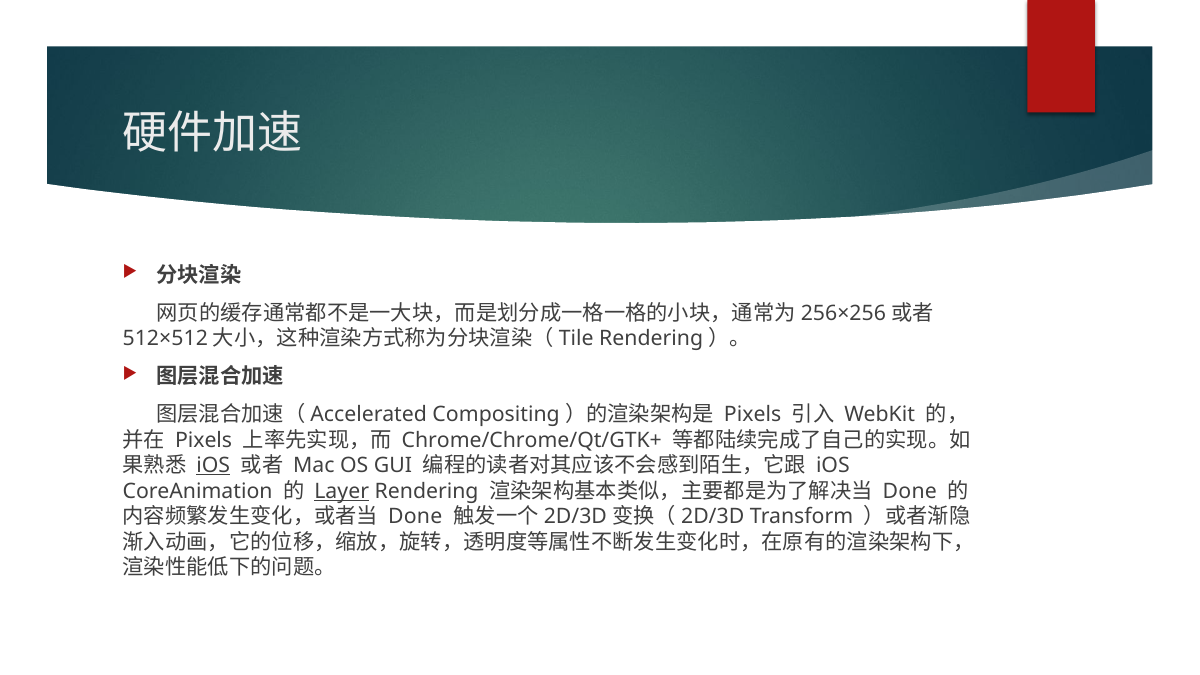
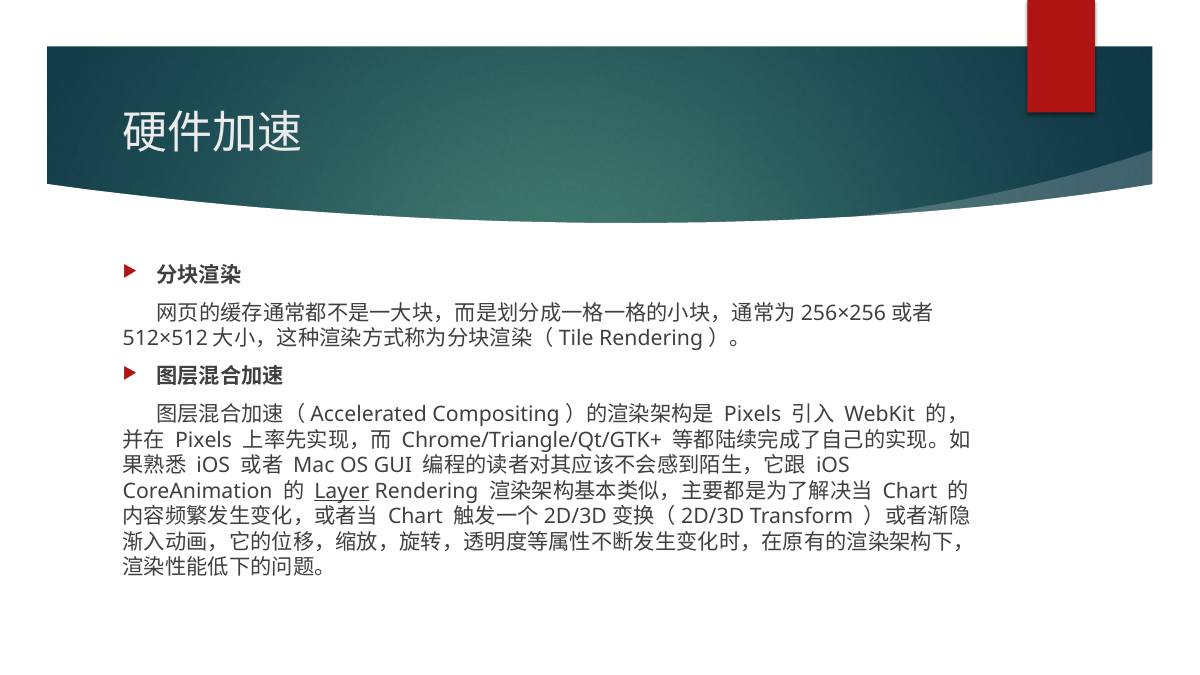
Chrome/Chrome/Qt/GTK+: Chrome/Chrome/Qt/GTK+ -> Chrome/Triangle/Qt/GTK+ (532, 440)
iOS underline: present -> none (213, 466)
Done: Done -> Chart (910, 491)
Done: Done -> Chart (415, 517)
